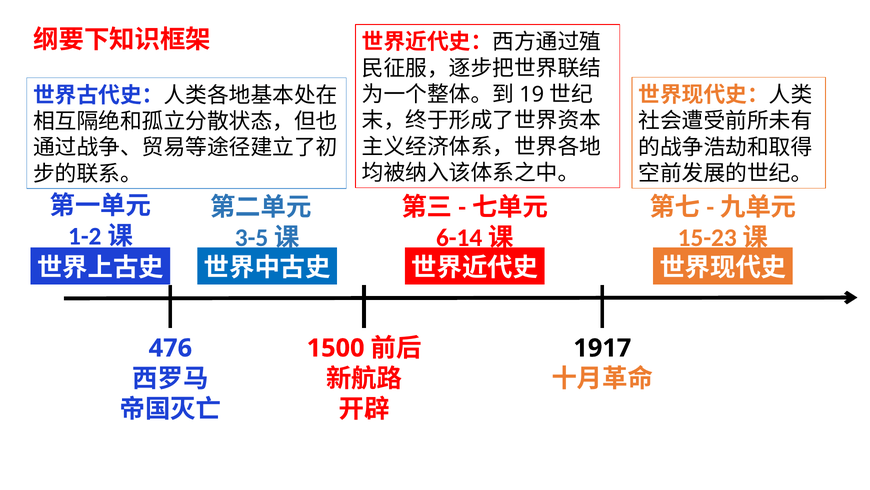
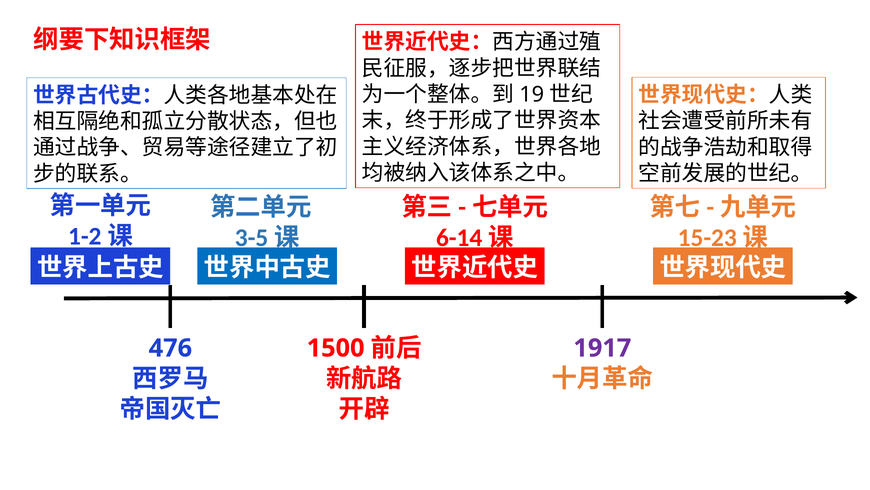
1917 colour: black -> purple (602, 348)
